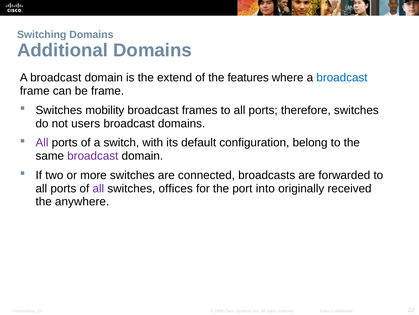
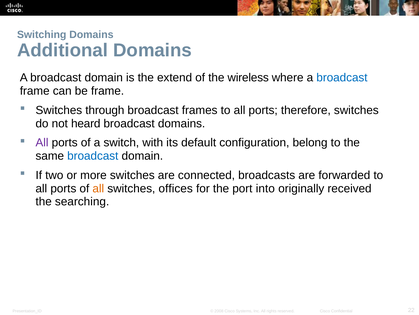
features: features -> wireless (248, 78)
mobility: mobility -> through (105, 110)
users: users -> heard (86, 123)
broadcast colour: purple -> blue (93, 156)
all colour: purple -> orange (98, 188)
anywhere: anywhere -> searching (82, 201)
